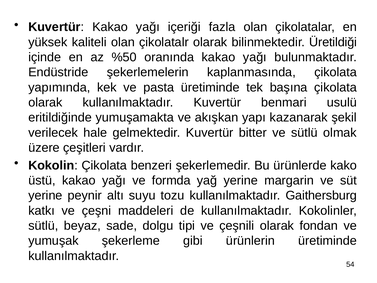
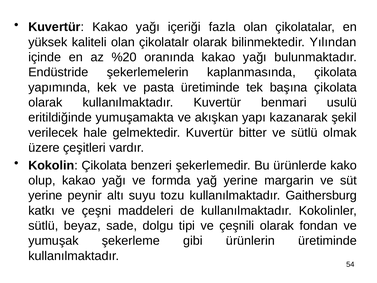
Üretildiği: Üretildiği -> Yılından (333, 42)
%50: %50 -> %20 (124, 57)
üstü: üstü -> olup (42, 180)
